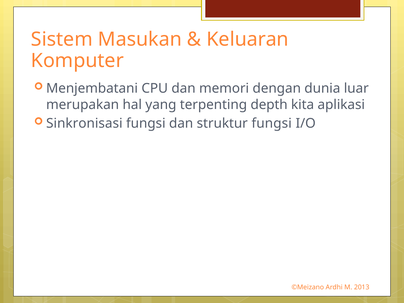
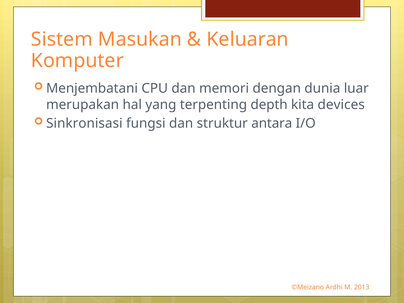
aplikasi: aplikasi -> devices (341, 105)
struktur fungsi: fungsi -> antara (272, 123)
